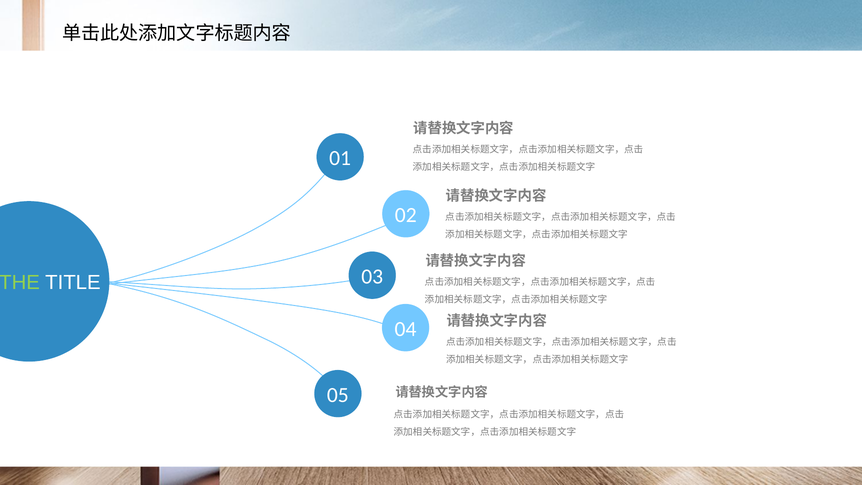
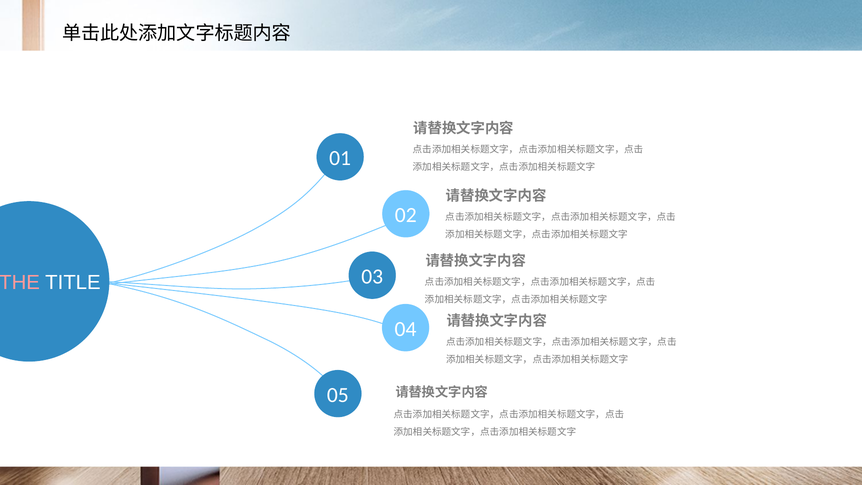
THE colour: light green -> pink (20, 283)
